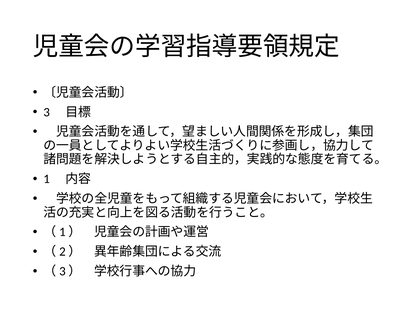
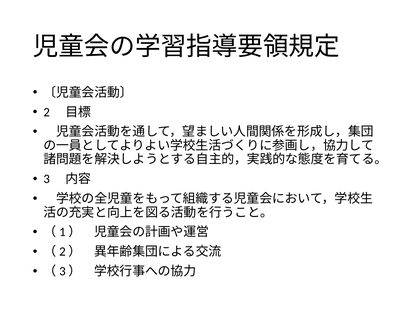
3: 3 -> 2 (47, 112)
1: 1 -> 3 (47, 179)
